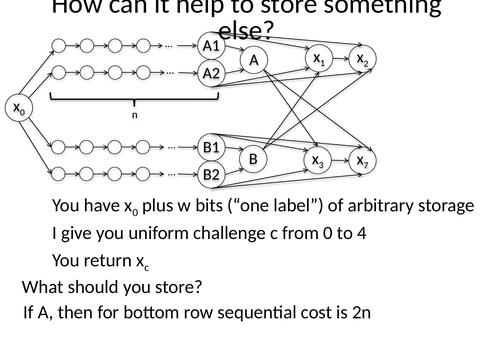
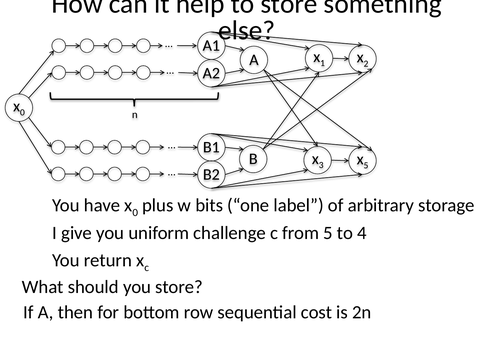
7: 7 -> 5 (366, 166)
from 0: 0 -> 5 (328, 233)
